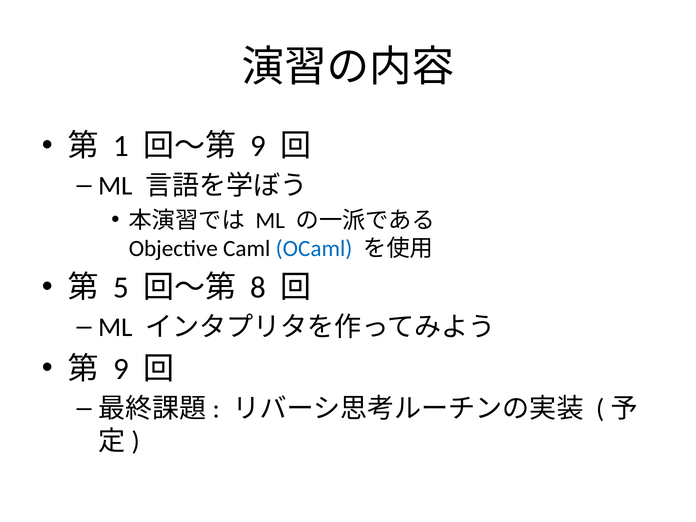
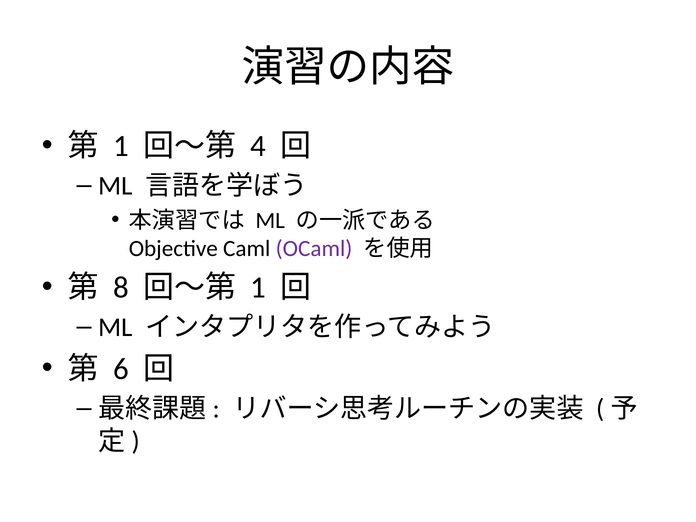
9: 9 -> 4 (258, 146)
OCaml colour: blue -> purple (314, 248)
5: 5 -> 8 (121, 288)
8: 8 -> 1 (258, 288)
9: 9 -> 6 (121, 369)
